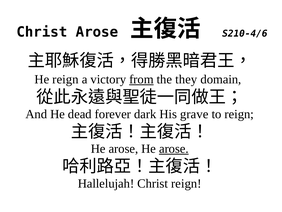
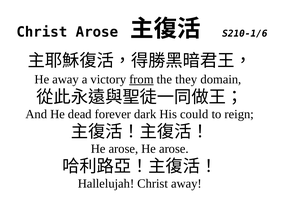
S210-4/6: S210-4/6 -> S210-1/6 (245, 34)
He reign: reign -> away (66, 79)
grave: grave -> could (194, 114)
arose underline: present -> none (174, 148)
Christ reign: reign -> away (186, 183)
